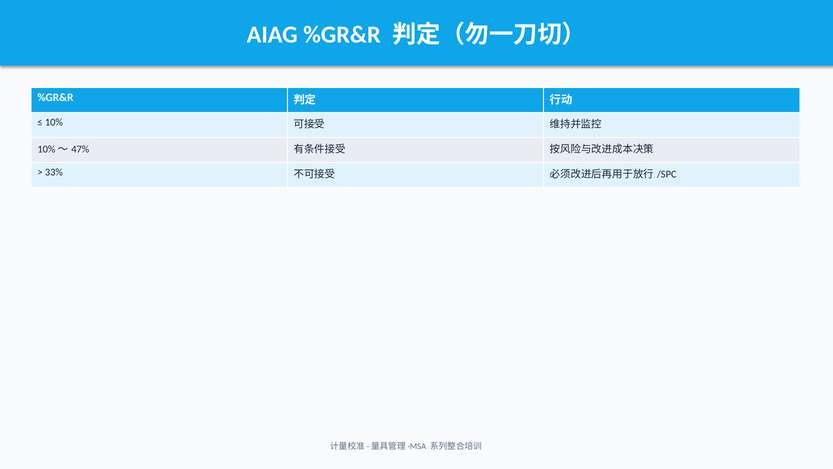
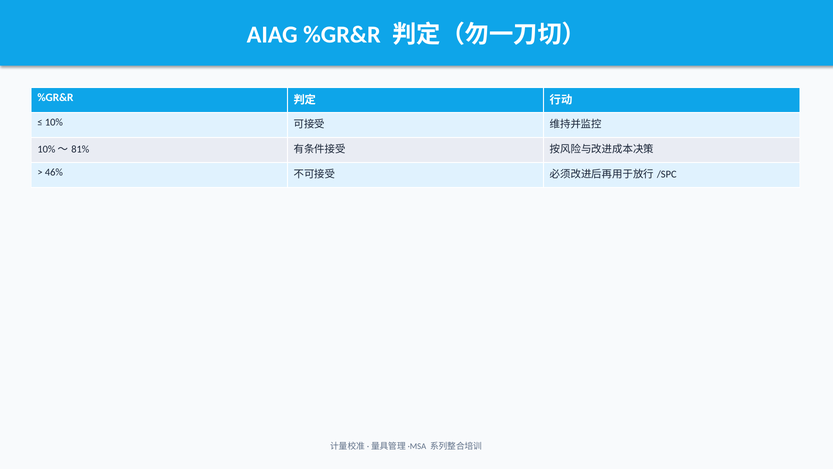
47%: 47% -> 81% (80, 149)
33%: 33% -> 46% (54, 172)
